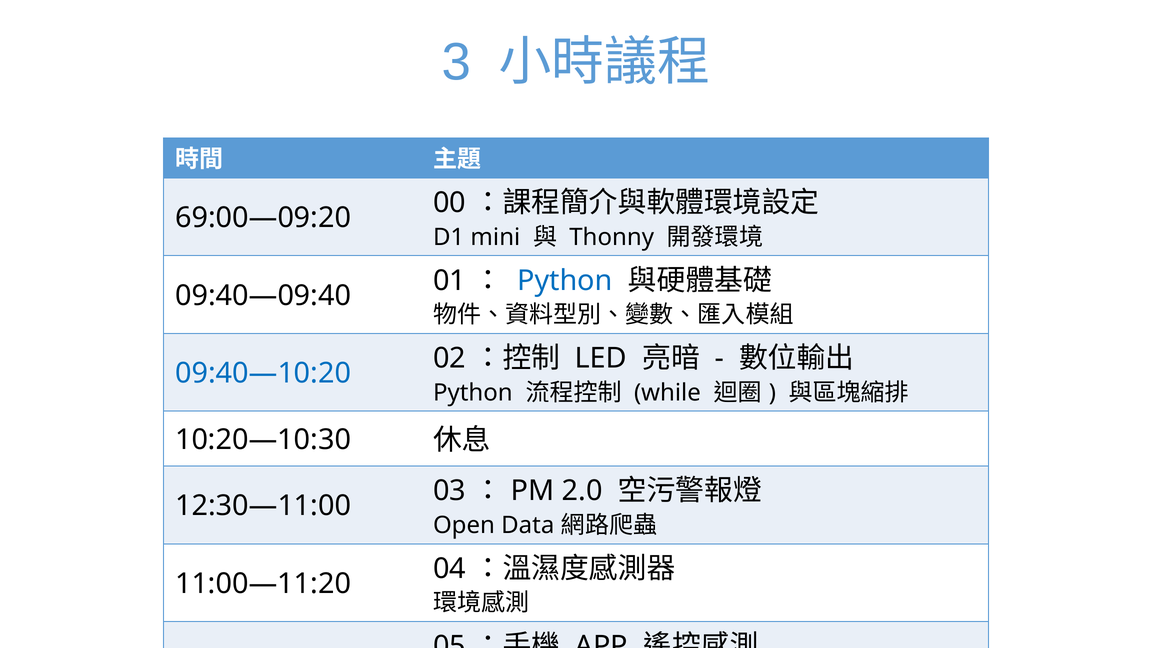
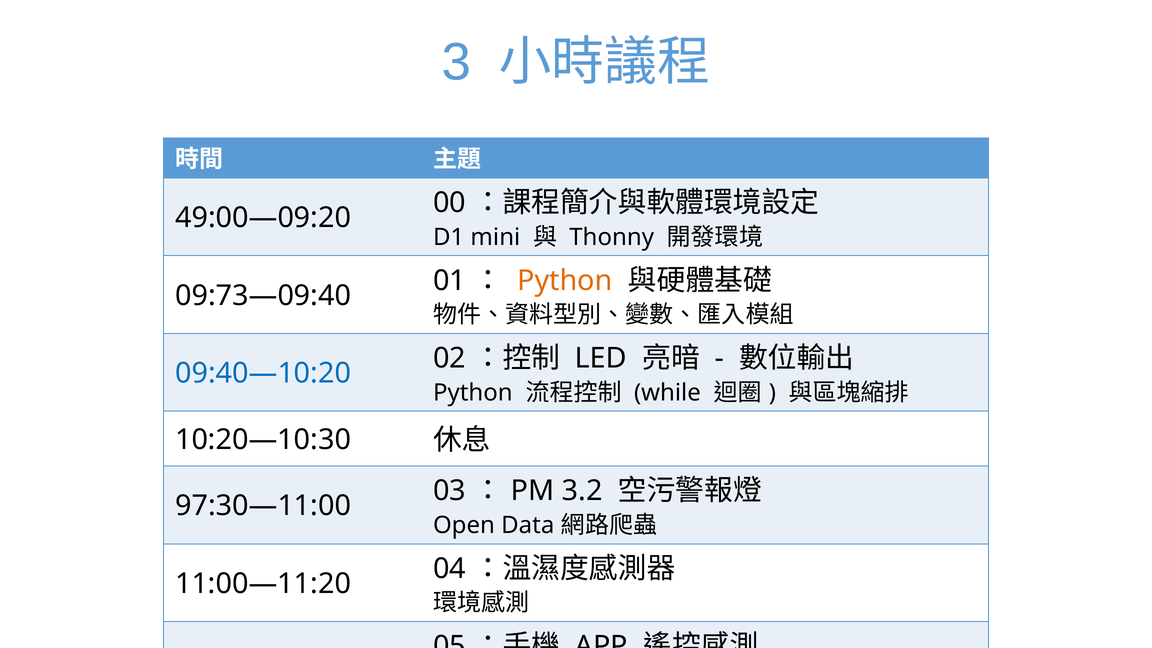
69:00—09:20: 69:00—09:20 -> 49:00—09:20 (263, 218)
Python colour: blue -> orange (565, 281)
09:40—09:40: 09:40—09:40 -> 09:73—09:40 (263, 296)
2.0: 2.0 -> 3.2 (582, 491)
12:30—11:00: 12:30—11:00 -> 97:30—11:00 (263, 506)
